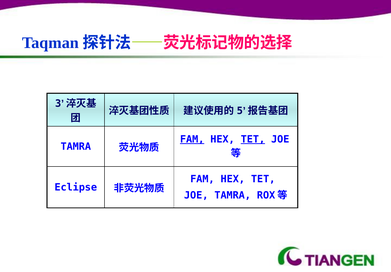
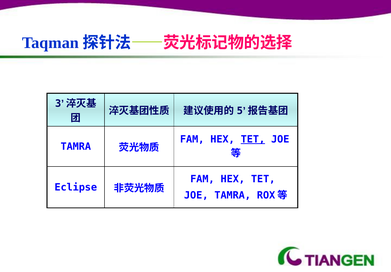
FAM underline: present -> none (192, 139)
